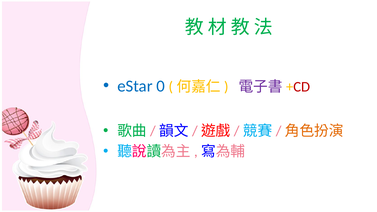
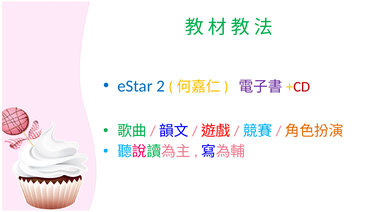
0: 0 -> 2 (161, 86)
